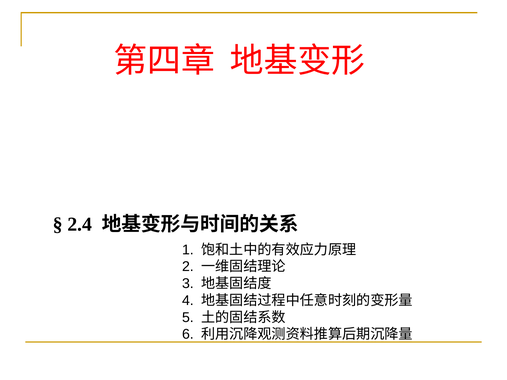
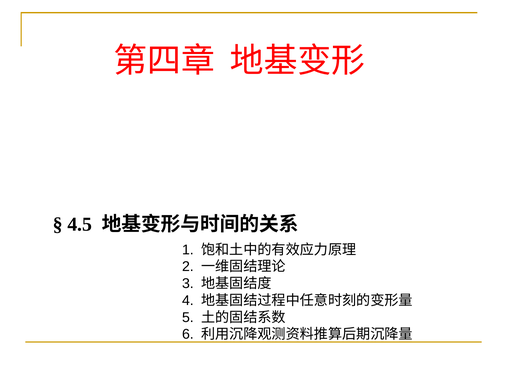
2.4: 2.4 -> 4.5 (80, 224)
